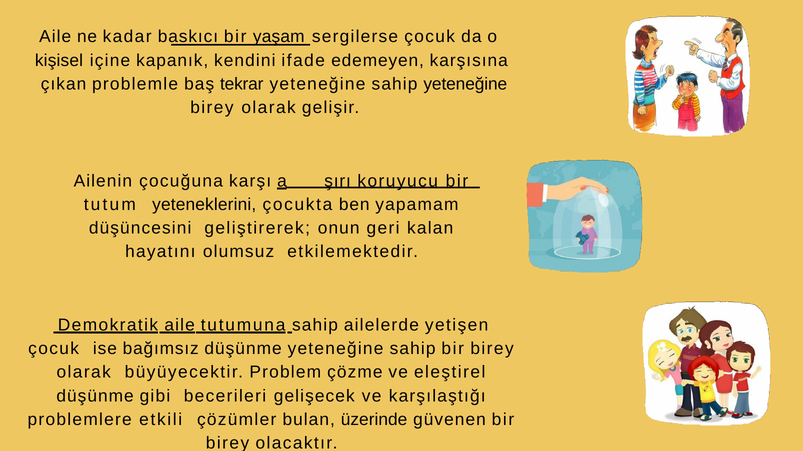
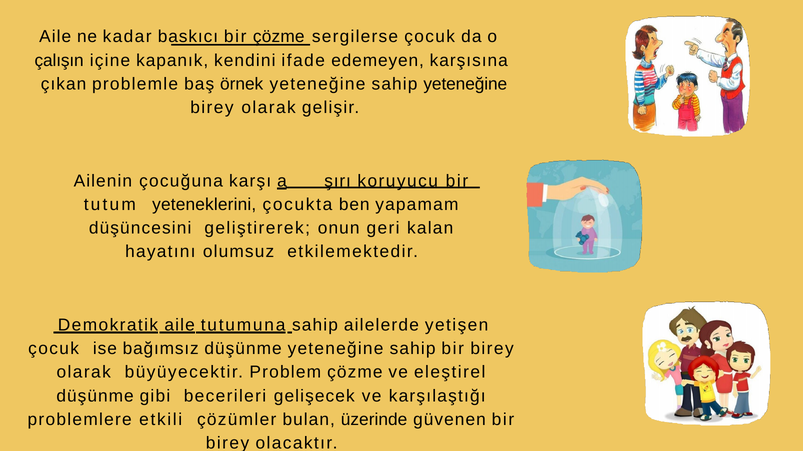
bir yaşam: yaşam -> çözme (279, 37)
kişisel: kişisel -> çalışın (59, 60)
tekrar: tekrar -> örnek (242, 84)
